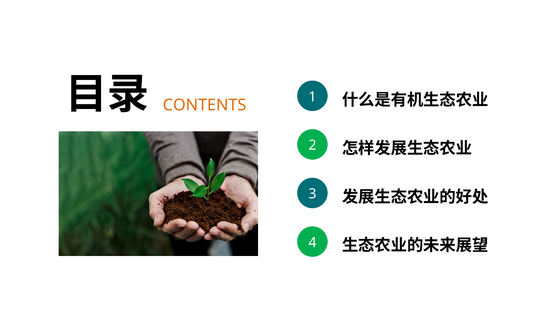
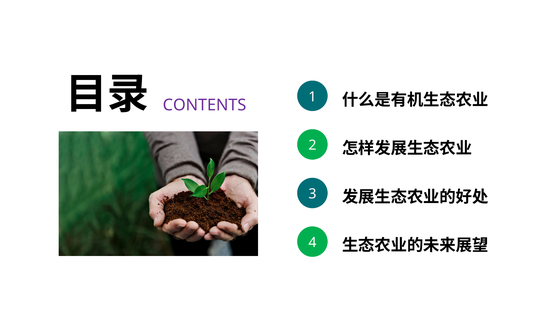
CONTENTS colour: orange -> purple (205, 105)
